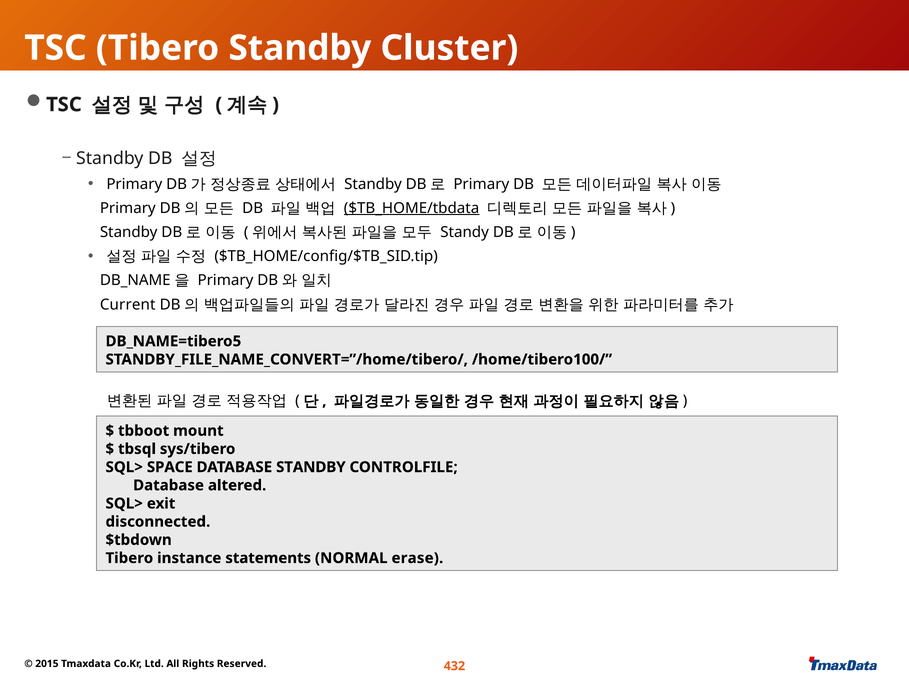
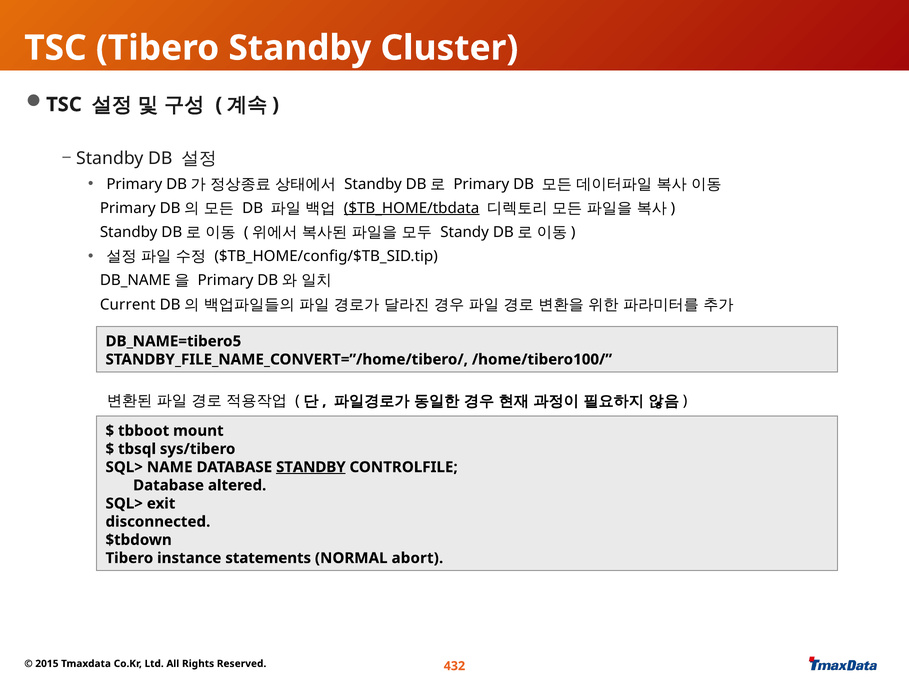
SPACE: SPACE -> NAME (170, 467)
STANDBY underline: none -> present (311, 467)
erase: erase -> abort (417, 558)
